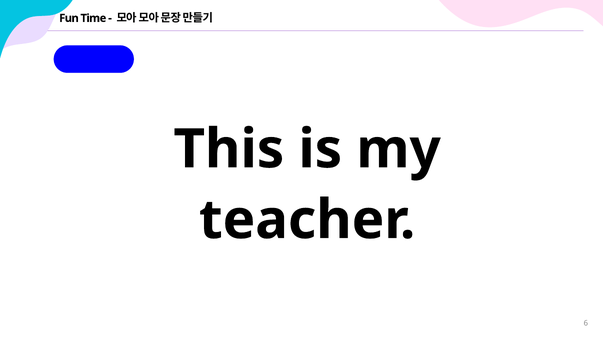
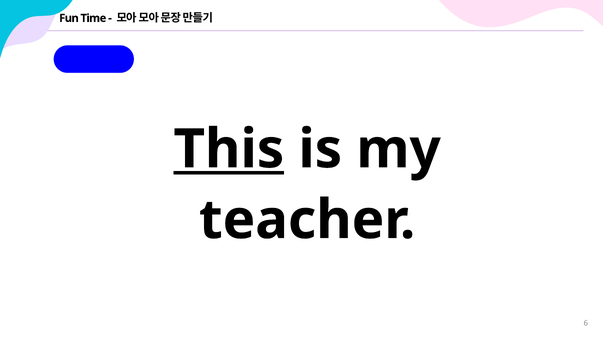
This underline: none -> present (229, 149)
